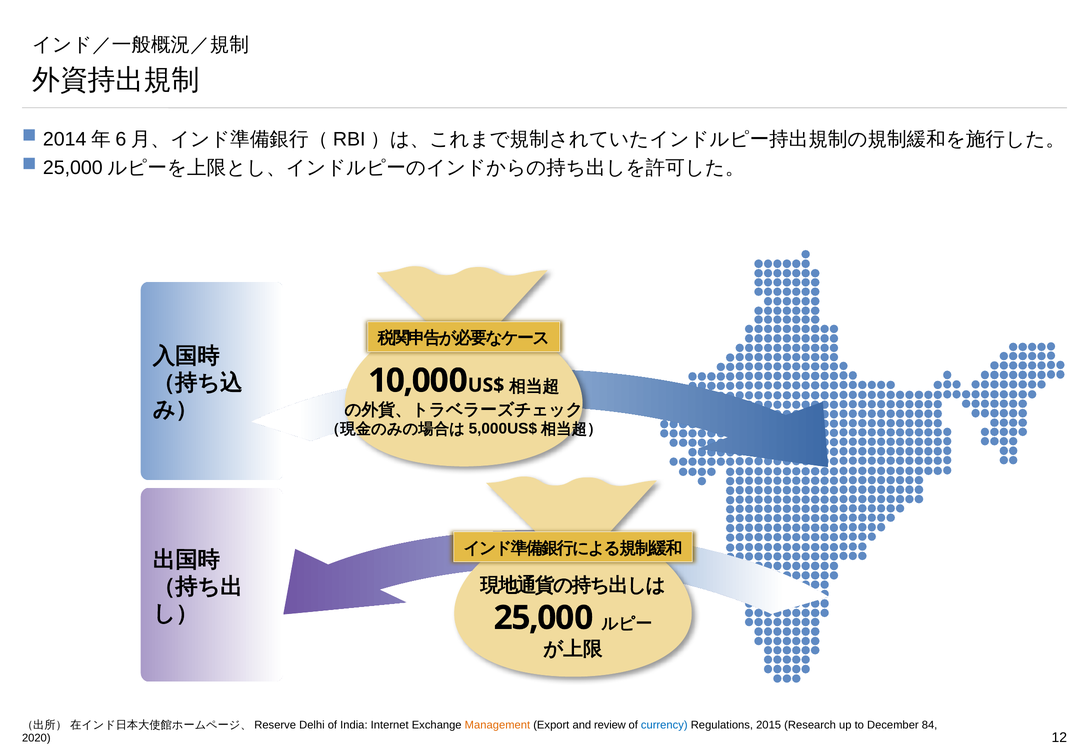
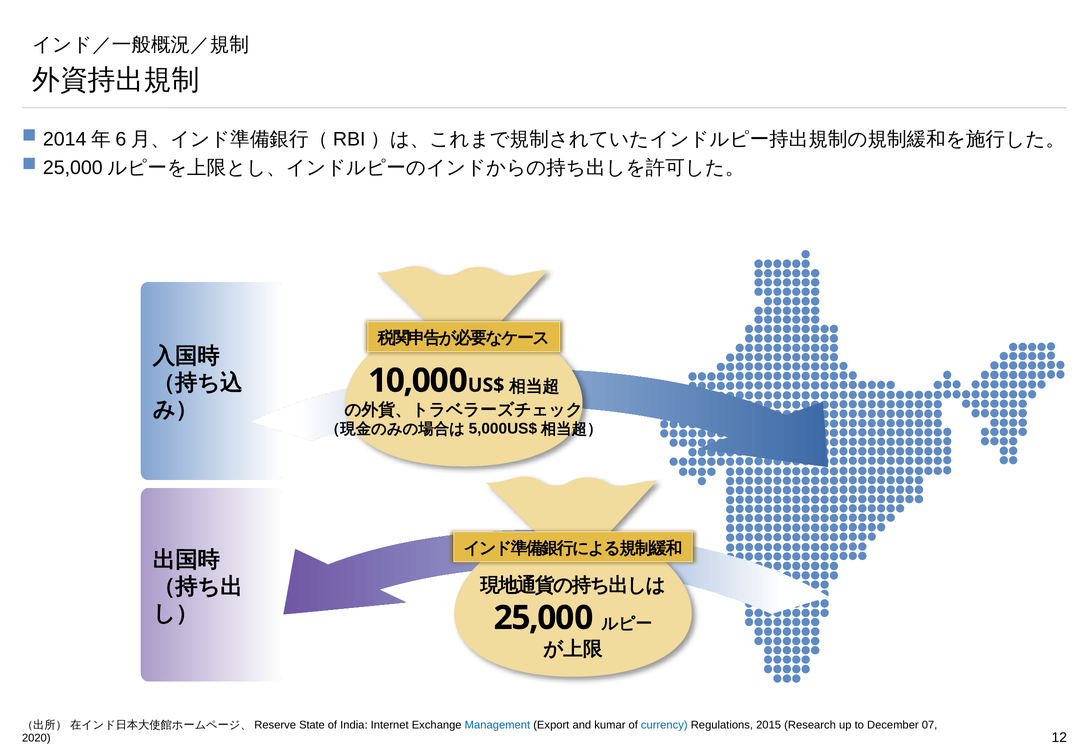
Delhi: Delhi -> State (312, 725)
Management colour: orange -> blue (497, 725)
review: review -> kumar (610, 725)
84: 84 -> 07 (930, 725)
